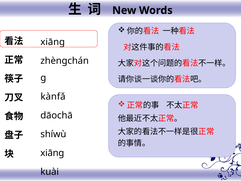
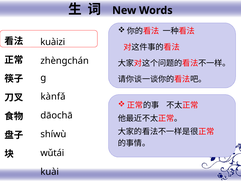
xiāng: xiāng -> kuàizi (53, 42)
xiāng: xiāng -> wǔtái (52, 153)
